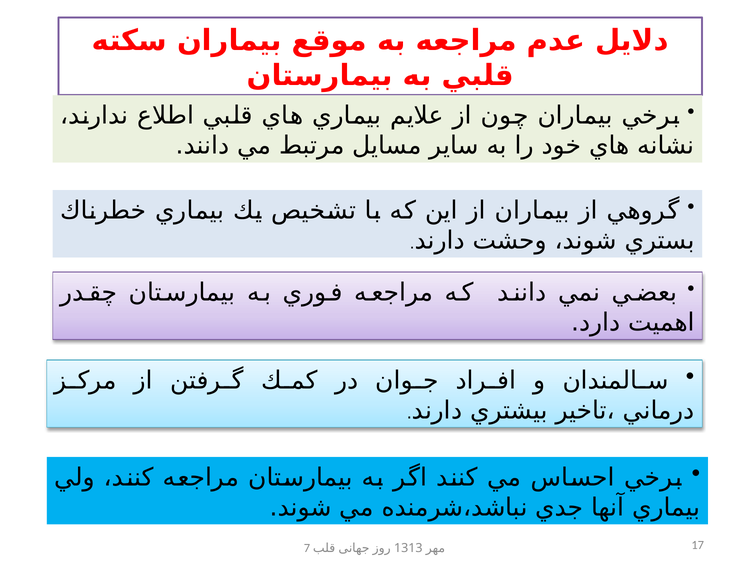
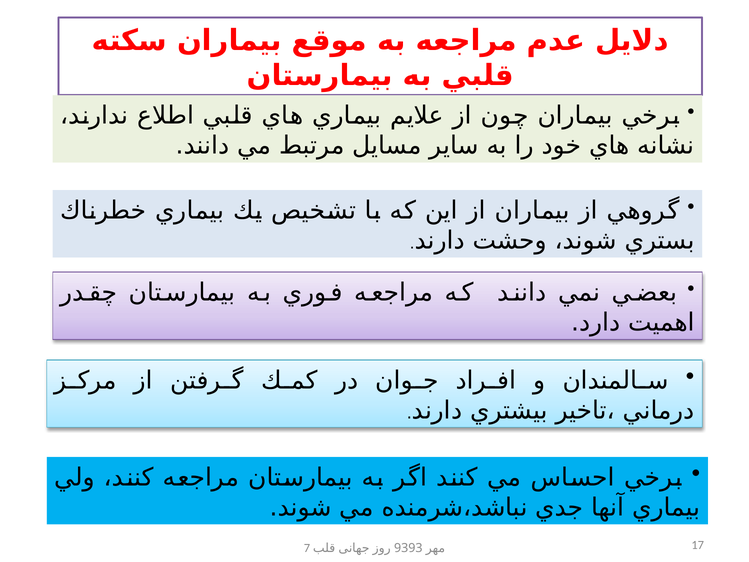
1313: 1313 -> 9393 (408, 548)
